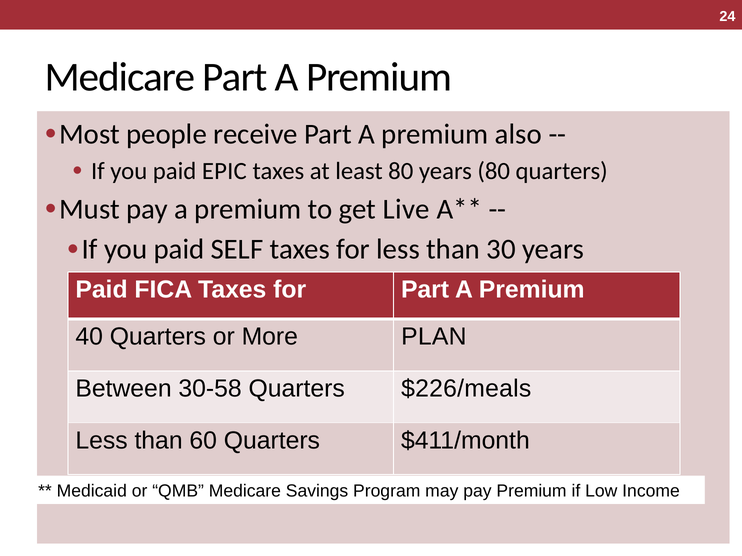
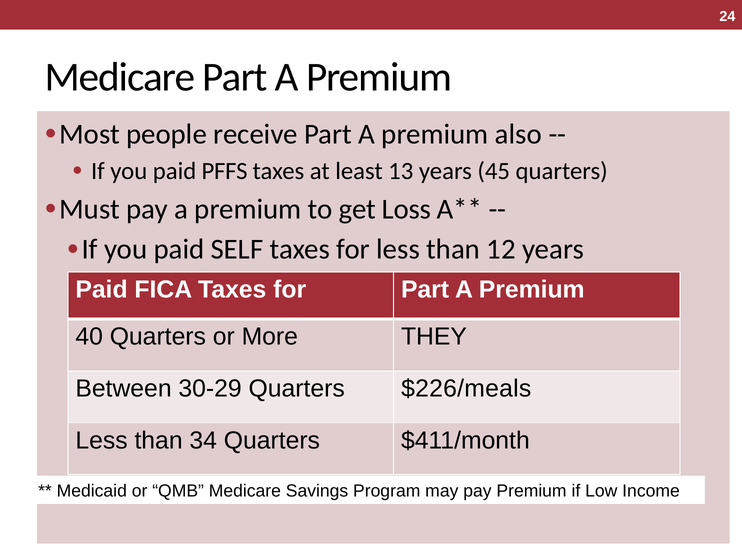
EPIC: EPIC -> PFFS (225, 171)
least 80: 80 -> 13 (401, 171)
years 80: 80 -> 45 (494, 171)
Live: Live -> Loss (407, 209)
30: 30 -> 12 (501, 250)
PLAN: PLAN -> THEY (434, 337)
30-58: 30-58 -> 30-29 (210, 389)
60: 60 -> 34 (203, 441)
